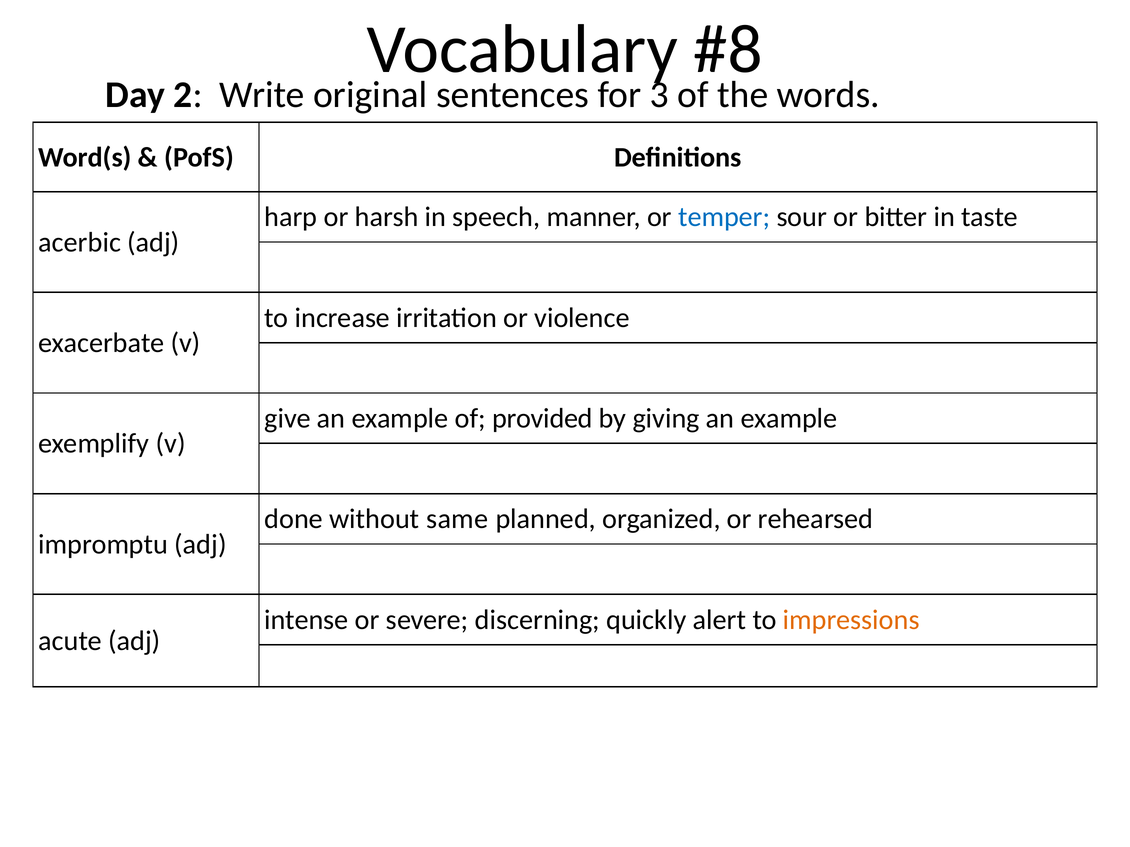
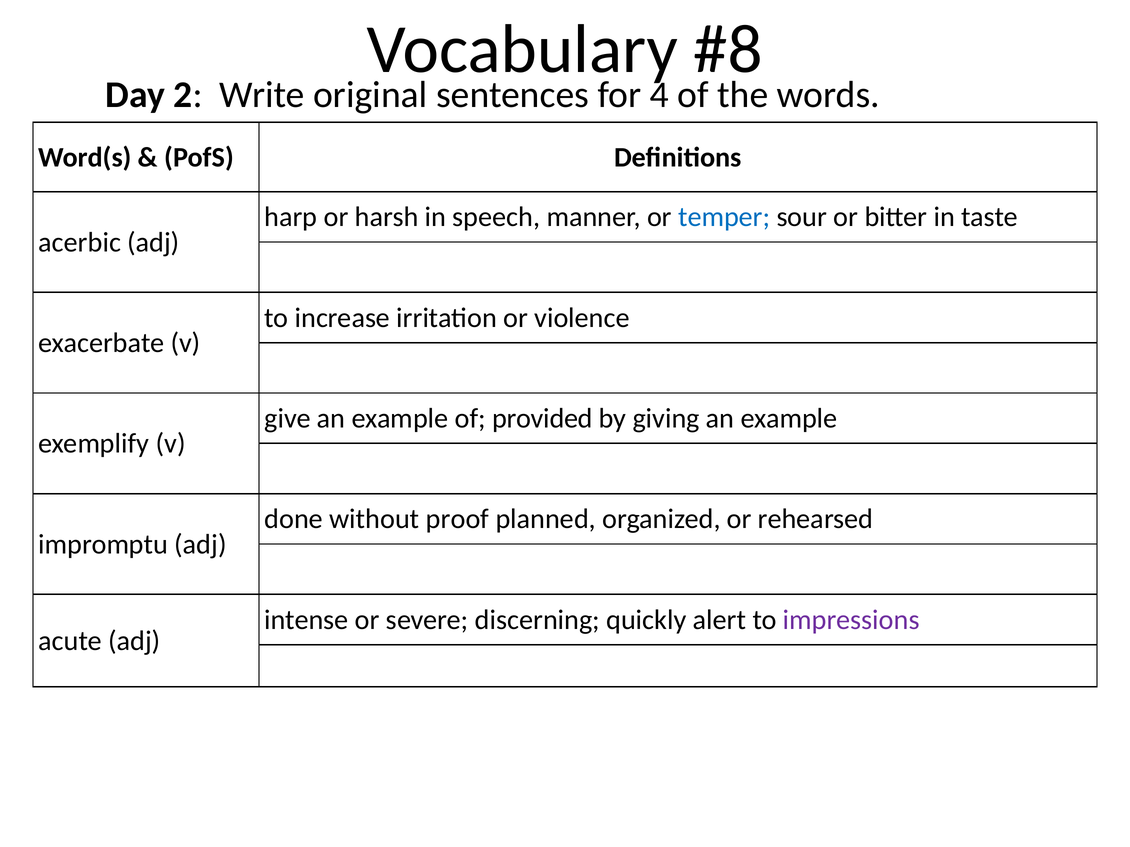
3: 3 -> 4 (659, 95)
same: same -> proof (457, 519)
impressions colour: orange -> purple (851, 620)
